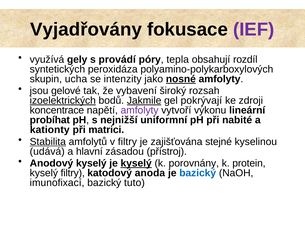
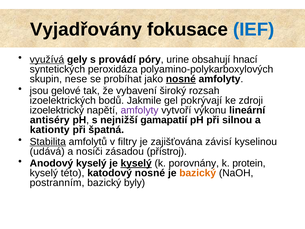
IEF colour: purple -> blue (254, 30)
využívá underline: none -> present (47, 59)
tepla: tepla -> urine (178, 59)
rozdíl: rozdíl -> hnací (245, 59)
ucha: ucha -> nese (76, 79)
intenzity: intenzity -> probíhat (123, 79)
izoelektrických underline: present -> none (63, 100)
Jakmile underline: present -> none (144, 100)
koncentrace: koncentrace -> izoelektrický (57, 110)
probíhat: probíhat -> antiséry (50, 120)
uniformní: uniformní -> gamapatií (164, 120)
nabité: nabité -> silnou (237, 120)
matrici: matrici -> špatná (106, 130)
stejné: stejné -> závisí (218, 142)
hlavní: hlavní -> nosiči (89, 151)
kyselý filtry: filtry -> této (73, 173)
katodový anoda: anoda -> nosné (150, 173)
bazický colour: blue -> orange (198, 173)
imunofixací: imunofixací -> postranním (57, 183)
tuto: tuto -> byly (135, 183)
